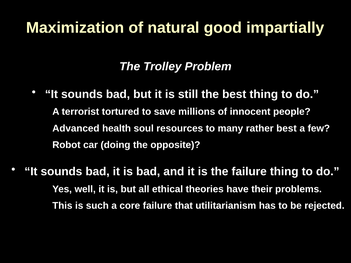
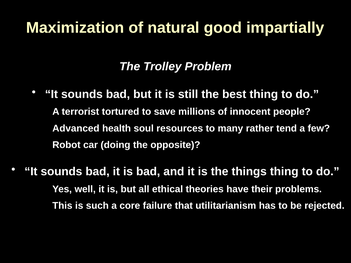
rather best: best -> tend (287, 128)
the failure: failure -> things (249, 172)
